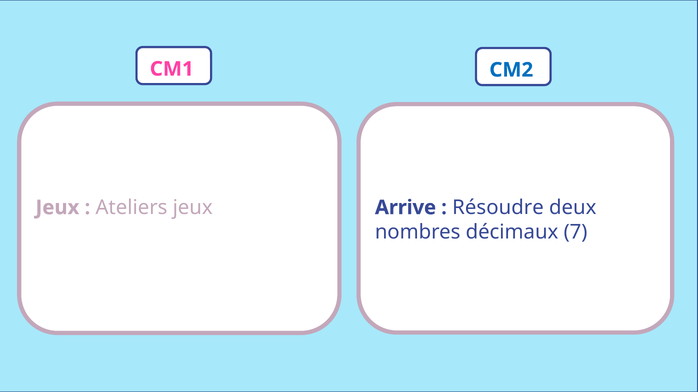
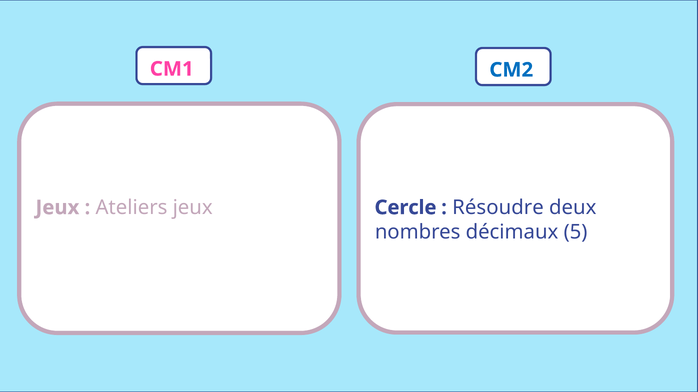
Arrive: Arrive -> Cercle (406, 208)
7: 7 -> 5 (576, 232)
